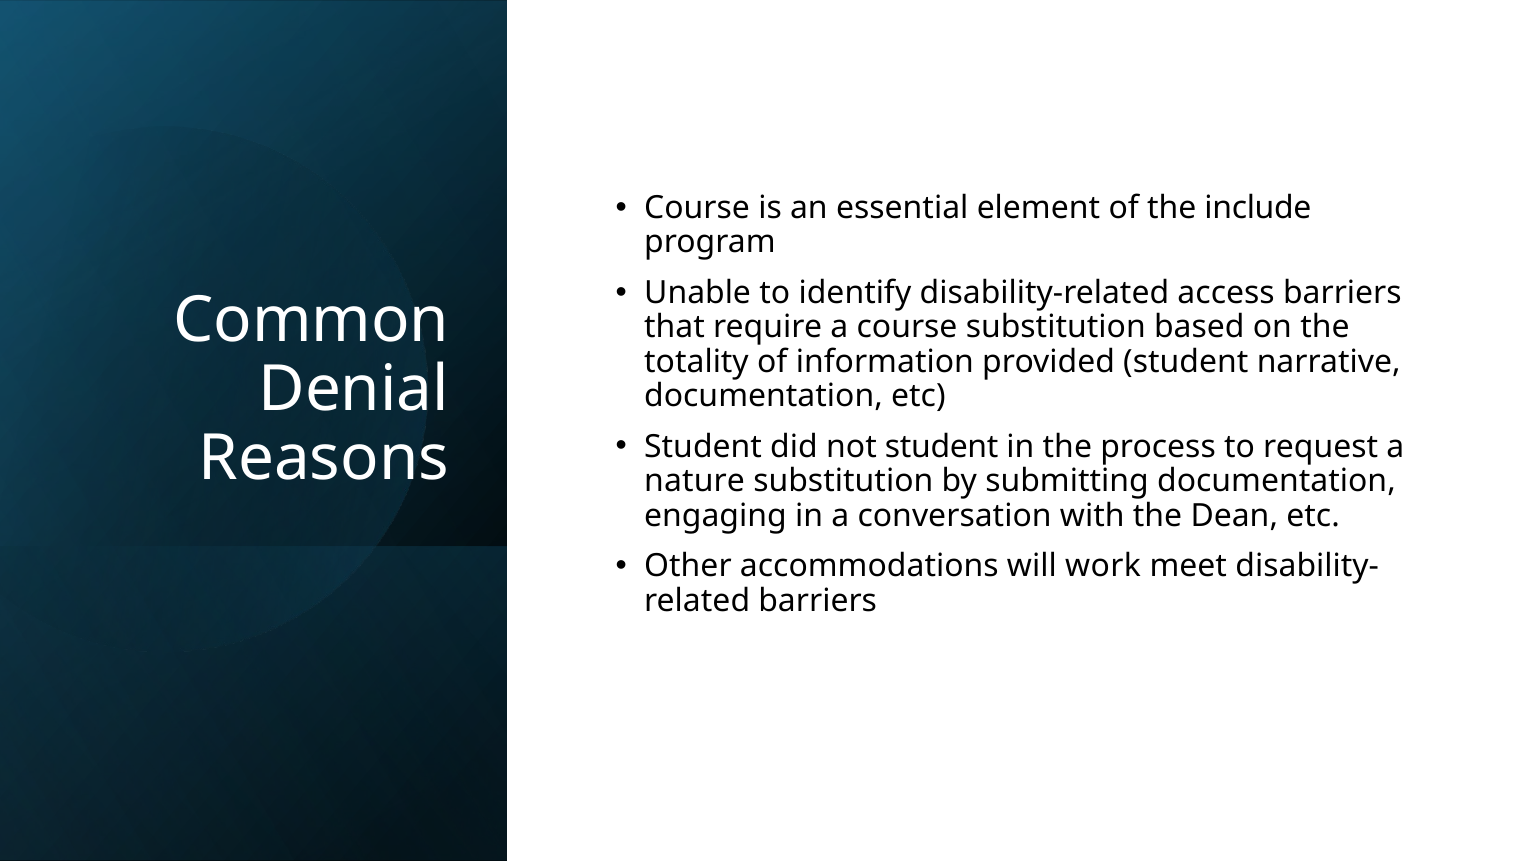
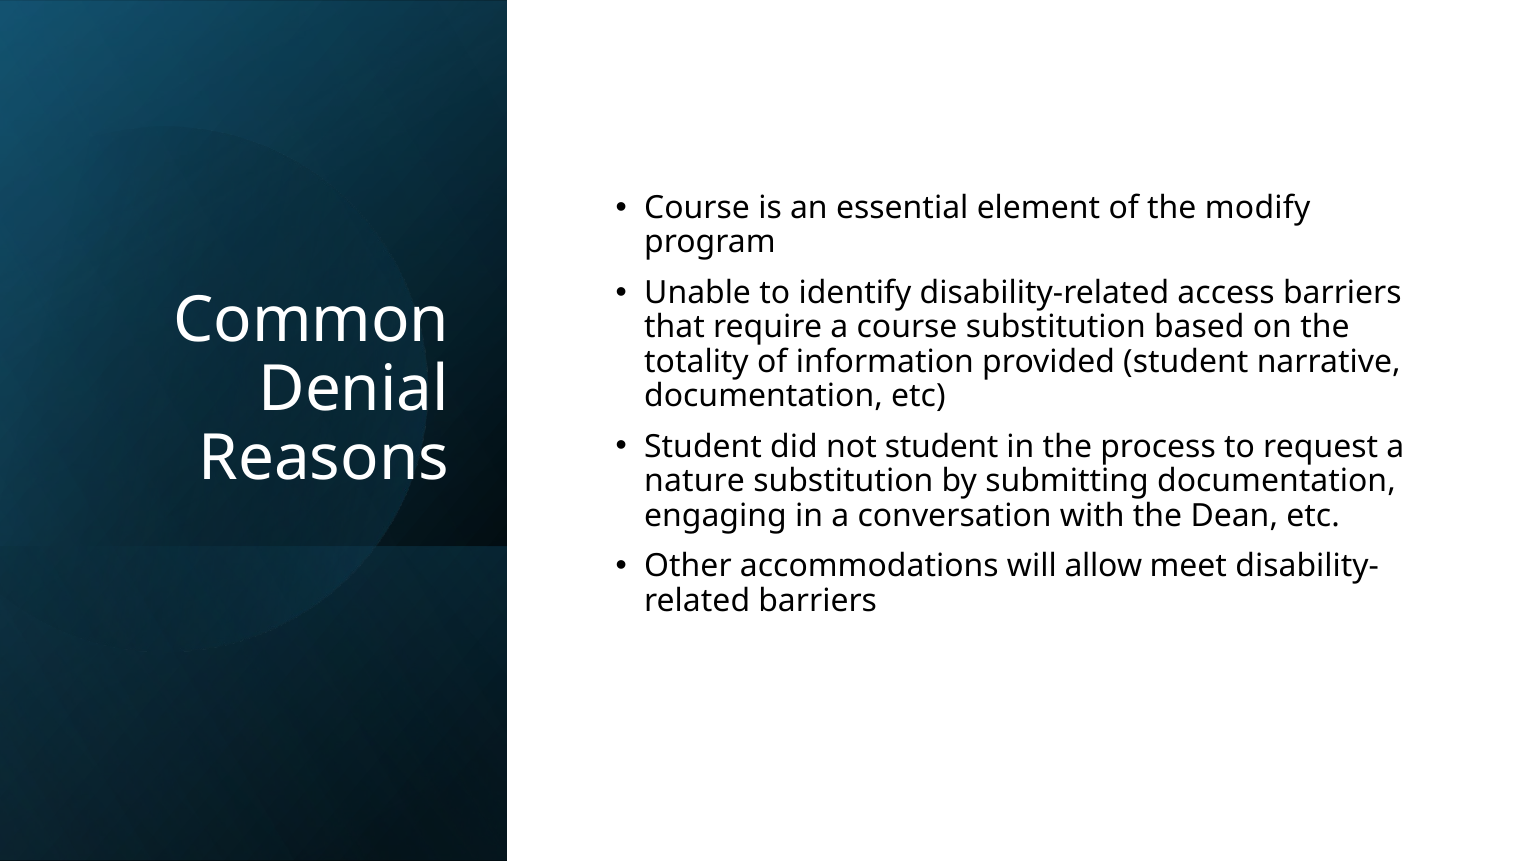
include: include -> modify (1258, 208)
work: work -> allow (1103, 566)
